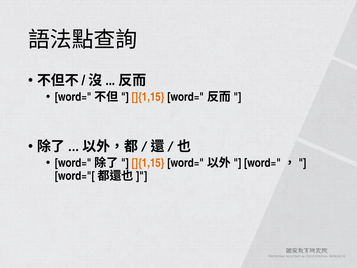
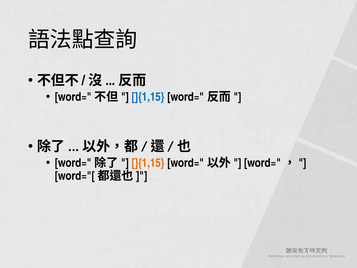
]{1,15 colour: orange -> blue (148, 97)
